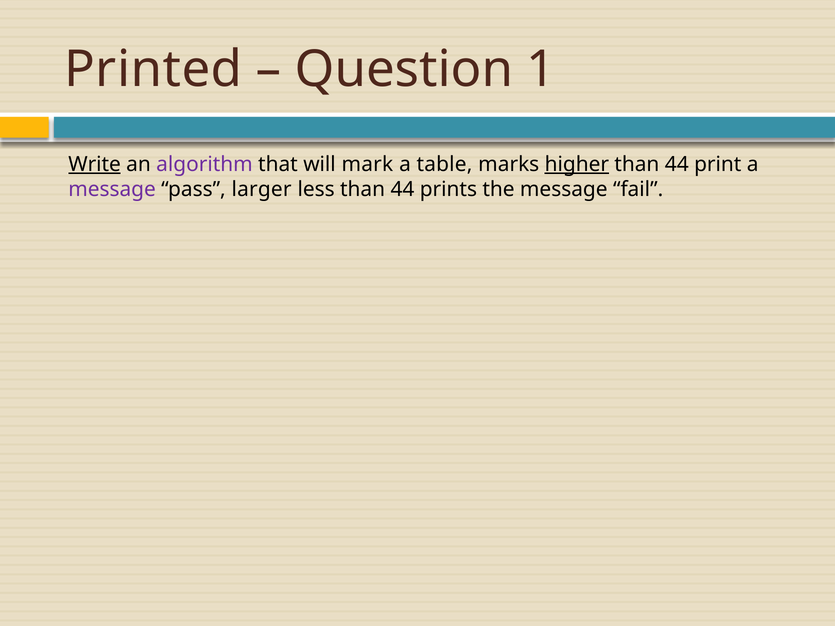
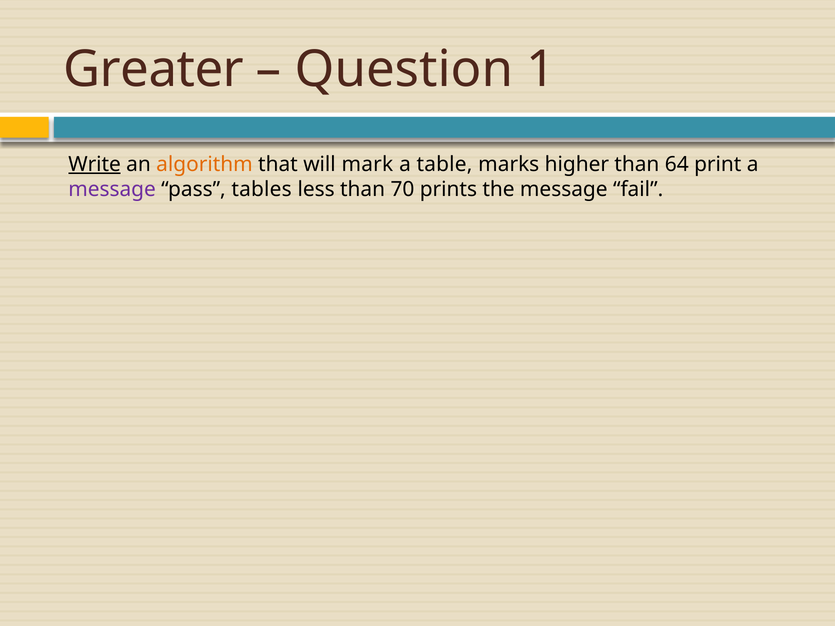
Printed: Printed -> Greater (154, 70)
algorithm colour: purple -> orange (204, 164)
higher underline: present -> none (577, 164)
44: 44 -> 64 (677, 164)
larger: larger -> tables (262, 189)
less than 44: 44 -> 70 (402, 189)
